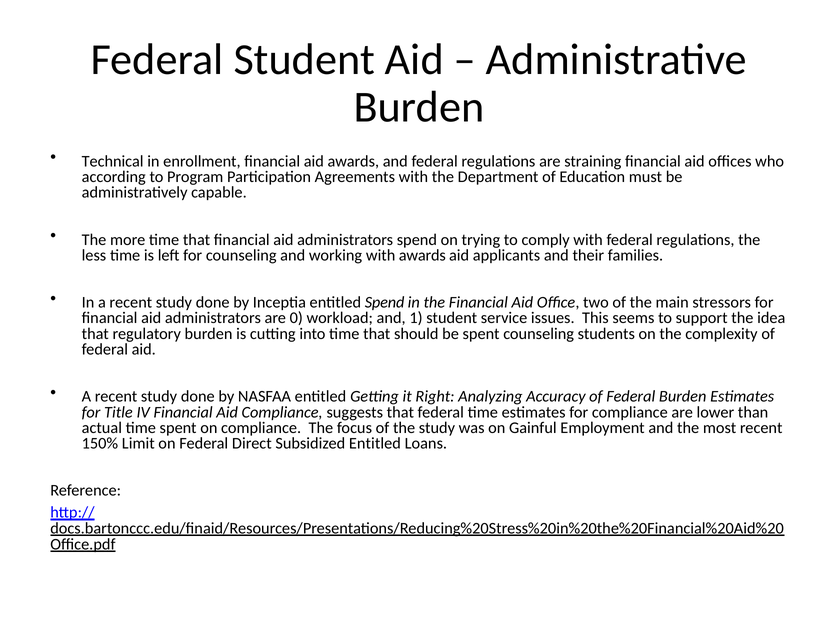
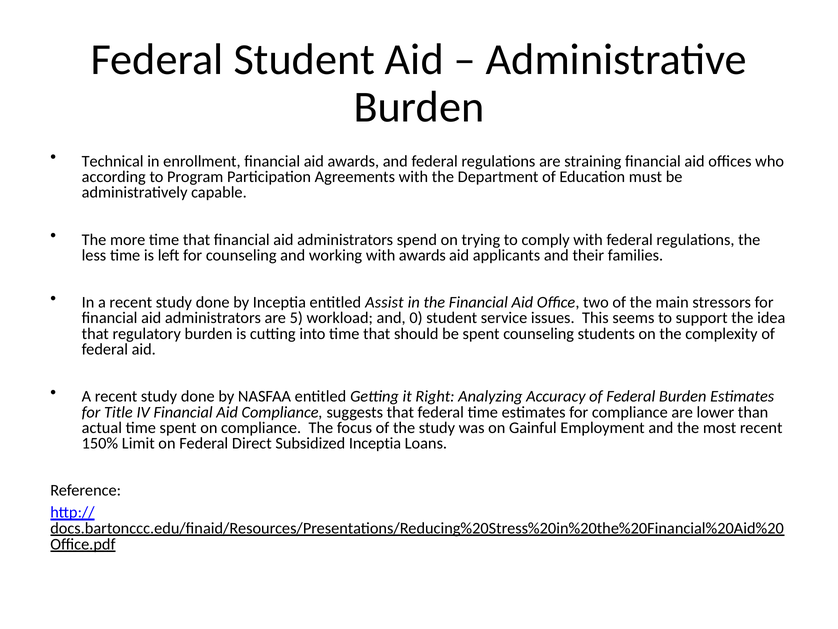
entitled Spend: Spend -> Assist (384, 302)
0: 0 -> 5 (296, 318)
1: 1 -> 0 (416, 318)
Subsidized Entitled: Entitled -> Inceptia (375, 443)
